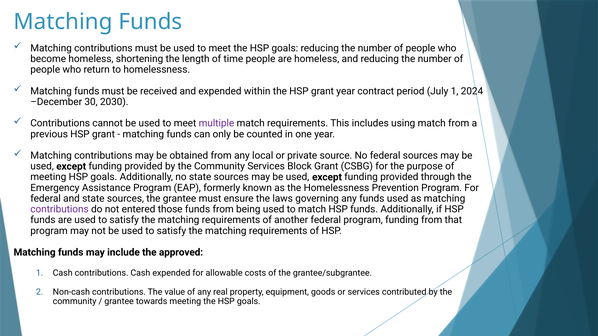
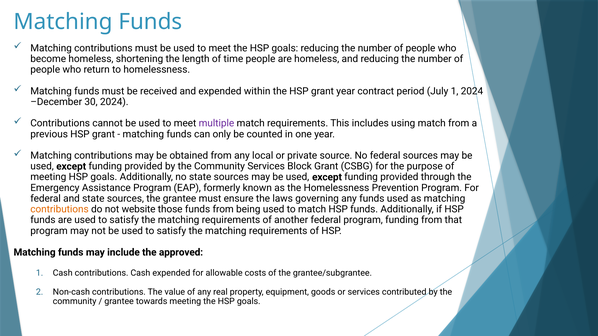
30 2030: 2030 -> 2024 (114, 102)
contributions colour: purple -> orange (60, 210)
entered: entered -> website (139, 210)
